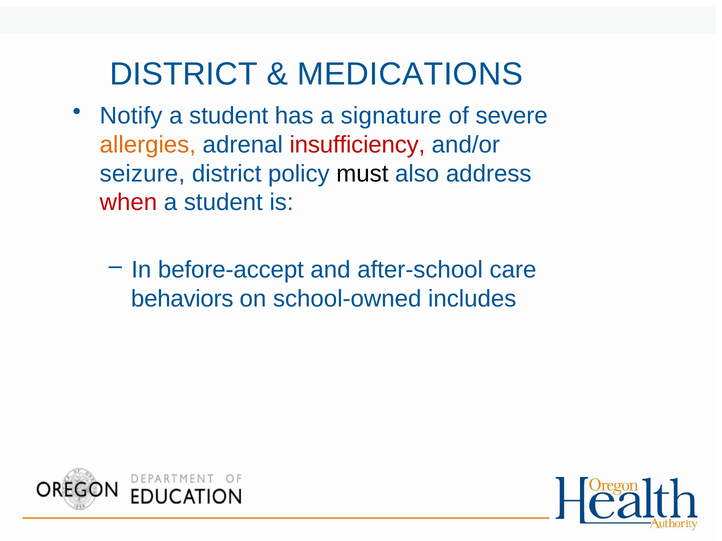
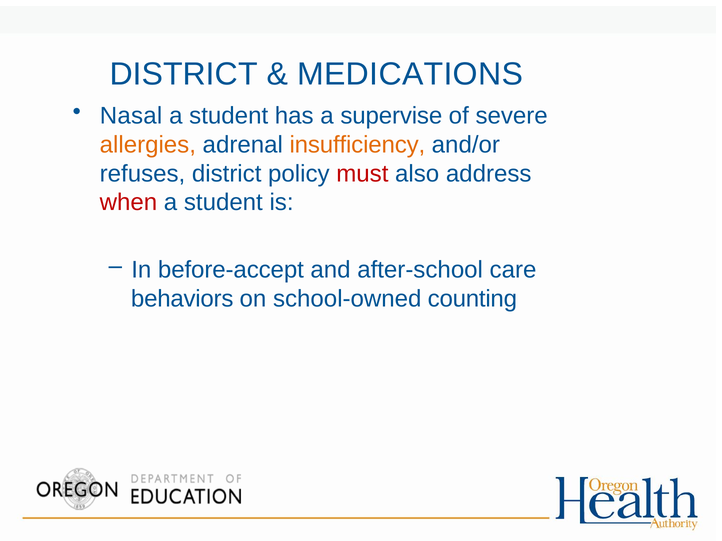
Notify: Notify -> Nasal (131, 116)
signature: signature -> supervise (391, 116)
insufficiency colour: red -> orange (357, 145)
seizure: seizure -> refuses (142, 174)
must colour: black -> red (362, 174)
includes: includes -> counting (472, 299)
